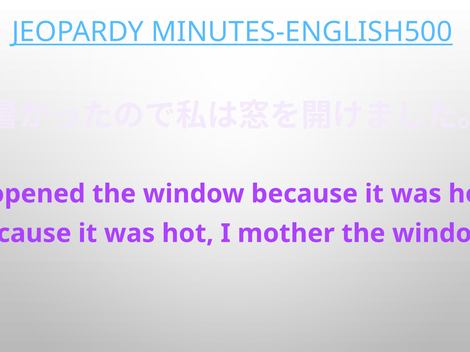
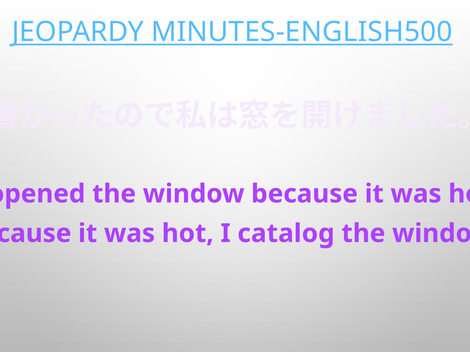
mother: mother -> catalog (286, 234)
